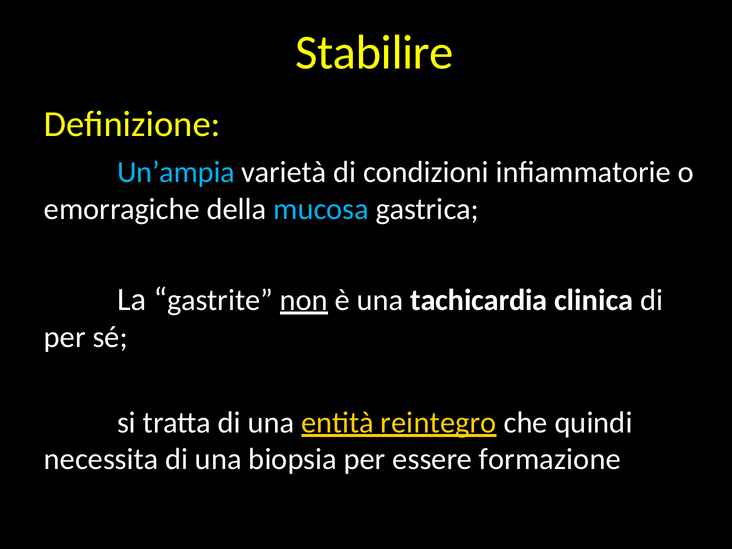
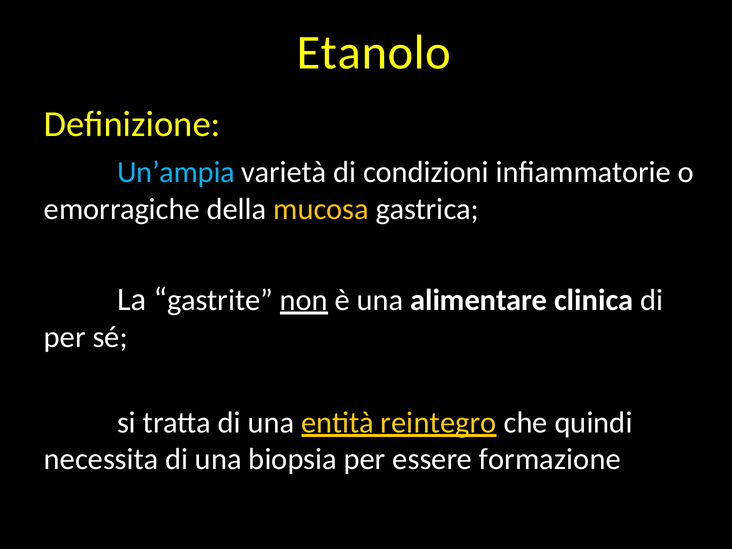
Stabilire: Stabilire -> Etanolo (374, 53)
mucosa colour: light blue -> yellow (321, 209)
tachicardia: tachicardia -> alimentare (479, 300)
